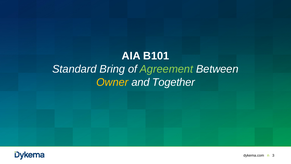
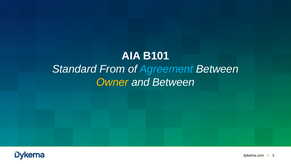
Bring: Bring -> From (112, 69)
Agreement colour: light green -> light blue (166, 69)
and Together: Together -> Between (173, 82)
